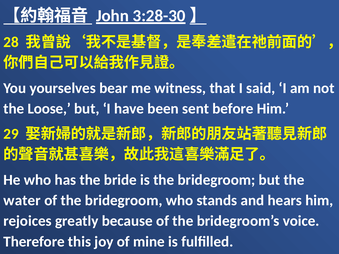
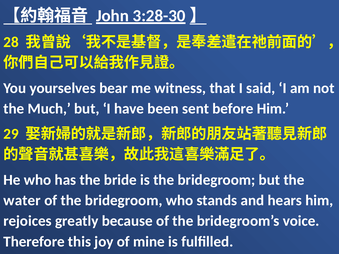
Loose: Loose -> Much (49, 109)
